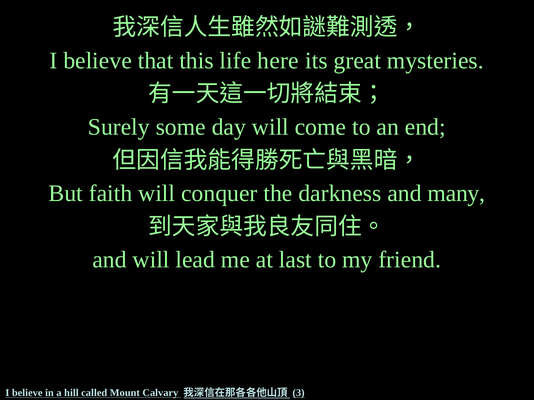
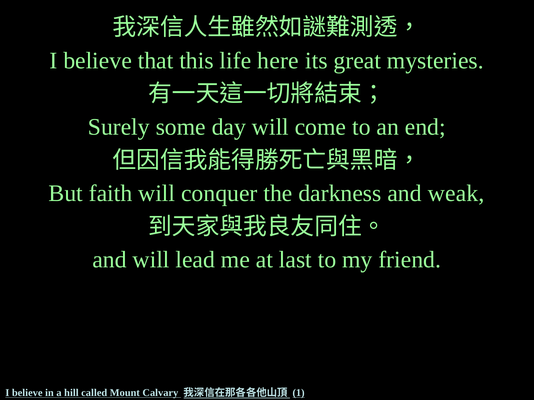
many: many -> weak (456, 194)
3: 3 -> 1 (299, 393)
